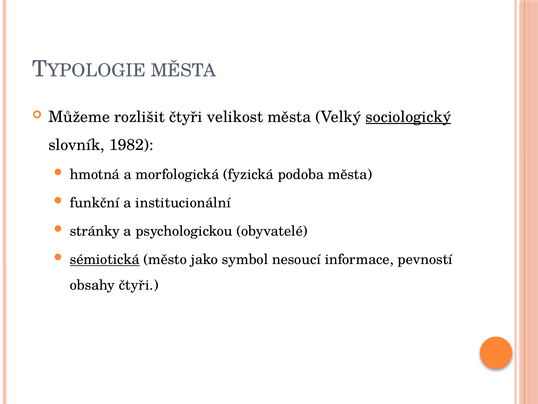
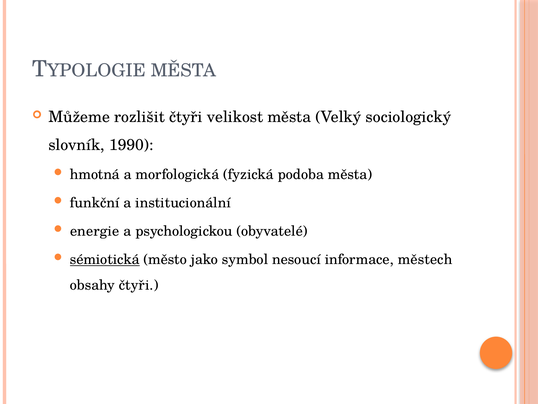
sociologický underline: present -> none (408, 117)
1982: 1982 -> 1990 (131, 145)
stránky: stránky -> energie (95, 231)
pevností: pevností -> městech (425, 259)
